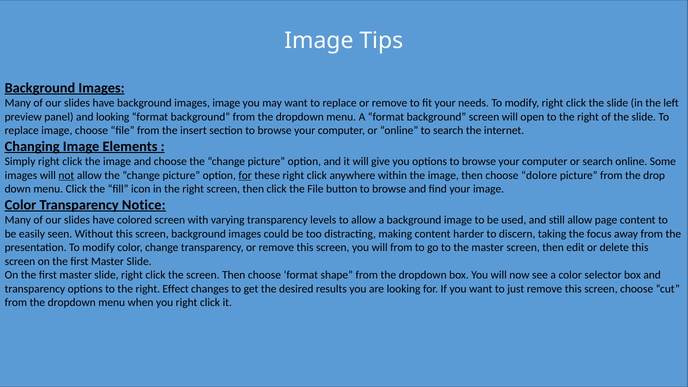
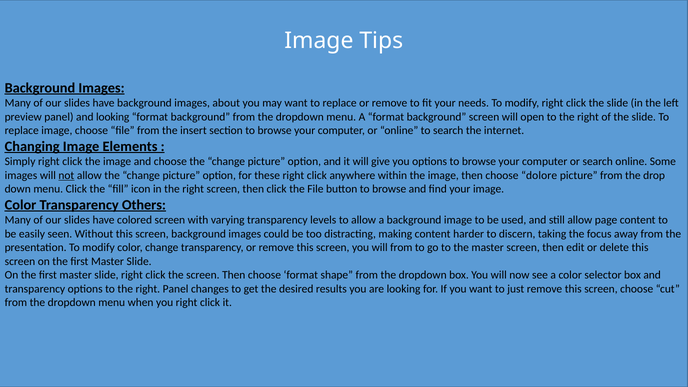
images image: image -> about (226, 103)
for underline: present -> none (245, 175)
Notice: Notice -> Others (144, 205)
right Effect: Effect -> Panel (176, 289)
